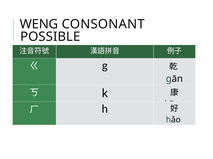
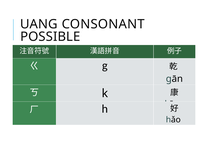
WENG: WENG -> UANG (39, 24)
